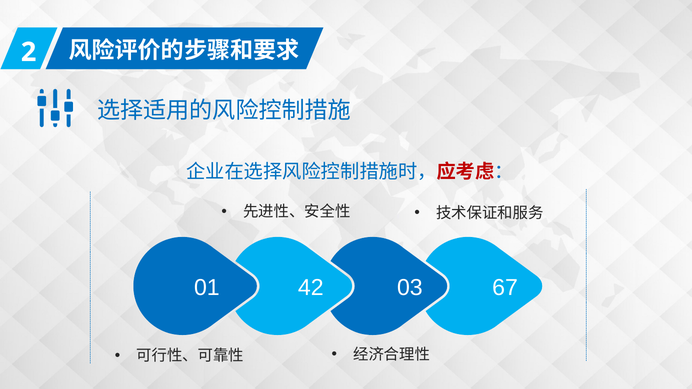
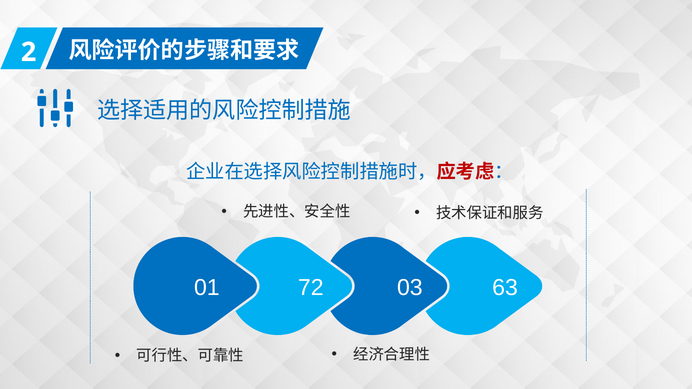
42: 42 -> 72 (311, 288)
67: 67 -> 63 (505, 288)
